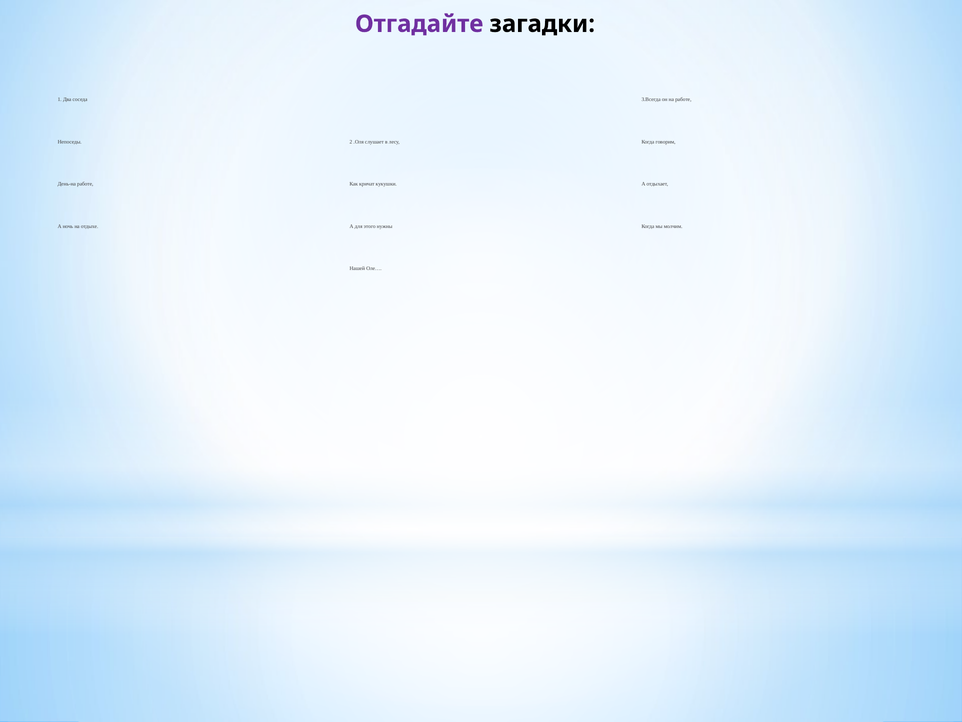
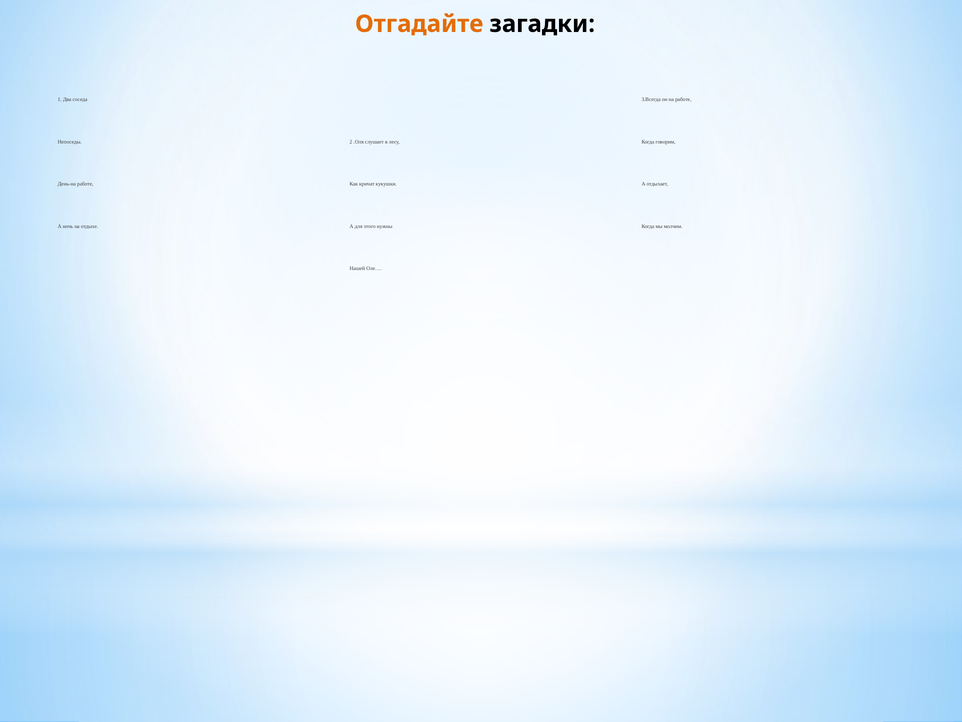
Отгадайте colour: purple -> orange (419, 24)
